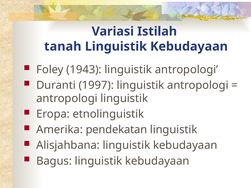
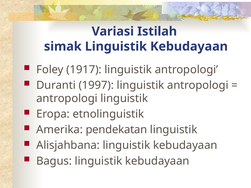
tanah: tanah -> simak (63, 46)
1943: 1943 -> 1917 (84, 70)
